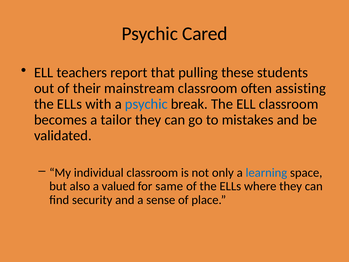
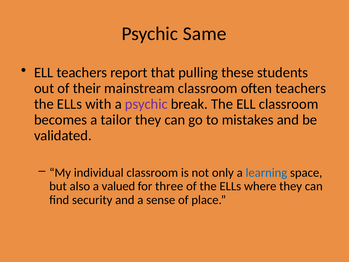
Cared: Cared -> Same (205, 34)
often assisting: assisting -> teachers (301, 88)
psychic colour: blue -> purple (146, 104)
same: same -> three (169, 186)
